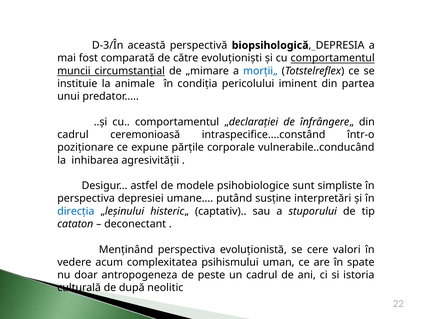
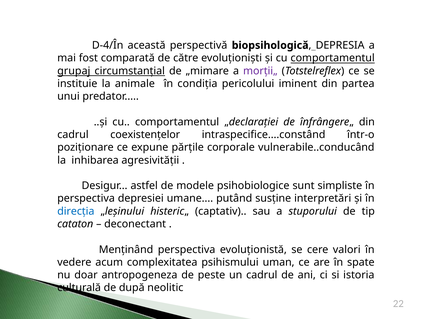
D-3/În: D-3/În -> D-4/În (108, 45)
muncii: muncii -> grupaj (74, 71)
morții„ colour: blue -> purple (260, 71)
ceremonioasă: ceremonioasă -> coexistențelor (145, 135)
